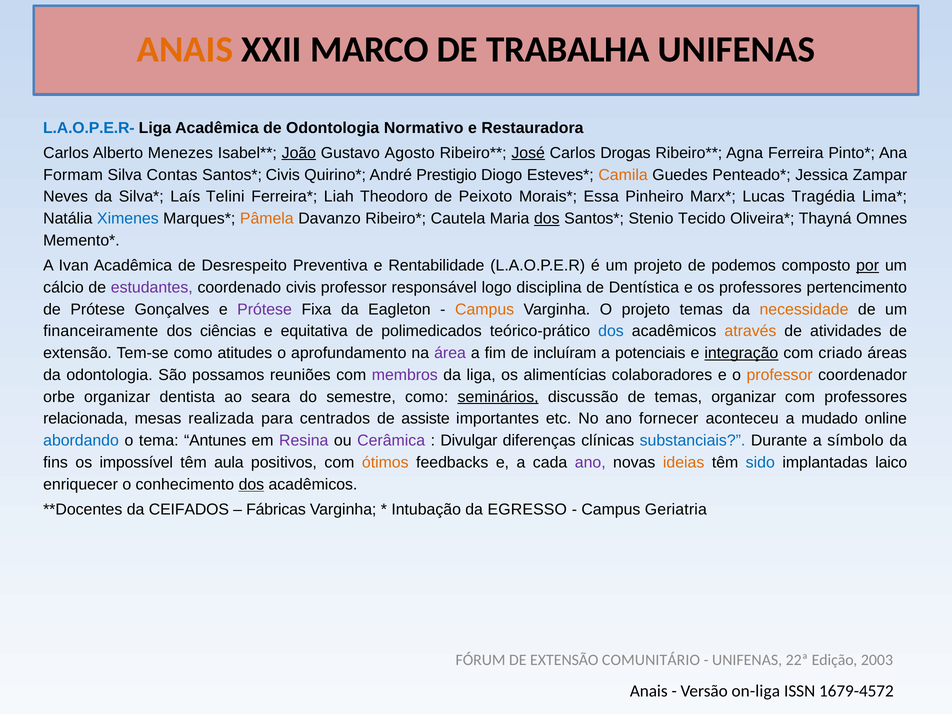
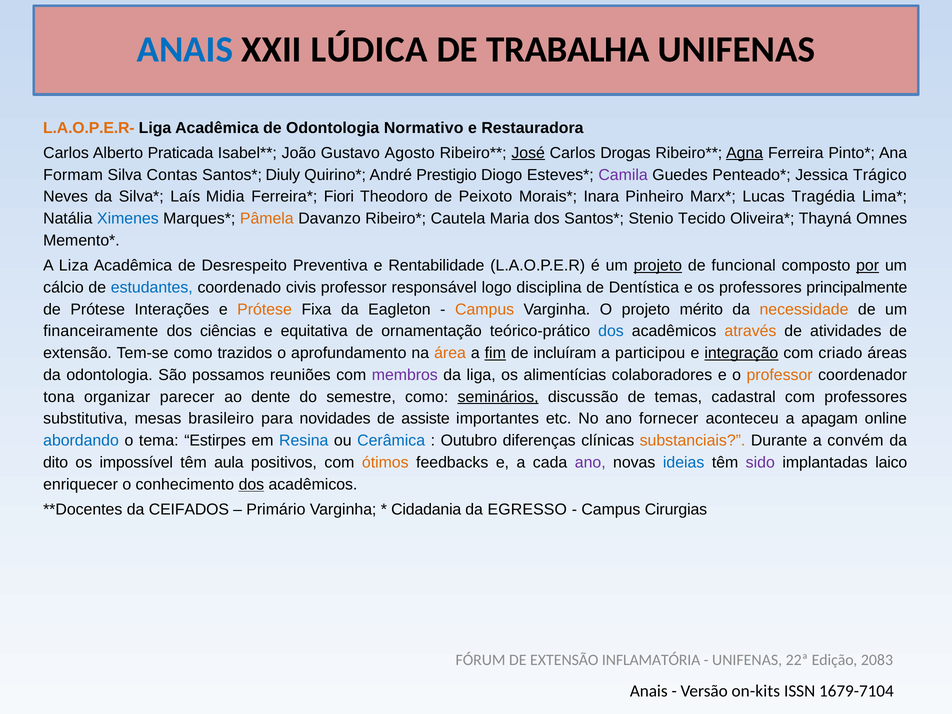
ANAIS colour: orange -> blue (185, 49)
MARCO: MARCO -> LÚDICA (369, 49)
L.A.O.P.E.R- colour: blue -> orange (89, 128)
Menezes: Menezes -> Praticada (181, 153)
João underline: present -> none (299, 153)
Agna underline: none -> present (745, 153)
Civis: Civis -> Diuly (283, 175)
Camila colour: orange -> purple (623, 175)
Zampar: Zampar -> Trágico (880, 175)
Telini: Telini -> Midia (225, 197)
Liah: Liah -> Fiori (339, 197)
Essa: Essa -> Inara (601, 197)
dos underline: present -> none (547, 219)
Ivan: Ivan -> Liza (74, 266)
projeto underline: none -> present (658, 266)
podemos: podemos -> funcional (744, 266)
estudantes colour: purple -> blue (152, 287)
pertencimento: pertencimento -> principalmente (857, 287)
Gonçalves: Gonçalves -> Interações (172, 309)
Prótese colour: purple -> orange (265, 309)
projeto temas: temas -> mérito (701, 309)
polimedicados: polimedicados -> ornamentação (432, 331)
atitudes: atitudes -> trazidos (245, 353)
área colour: purple -> orange (450, 353)
fim underline: none -> present (495, 353)
potenciais: potenciais -> participou (650, 353)
orbe: orbe -> tona (59, 397)
dentista: dentista -> parecer (187, 397)
seara: seara -> dente (271, 397)
temas organizar: organizar -> cadastral (744, 397)
relacionada: relacionada -> substitutiva (85, 419)
realizada: realizada -> brasileiro (221, 419)
centrados: centrados -> novidades (335, 419)
mudado: mudado -> apagam (830, 419)
Antunes: Antunes -> Estirpes (215, 441)
Resina colour: purple -> blue (304, 441)
Cerâmica colour: purple -> blue (391, 441)
Divulgar: Divulgar -> Outubro (469, 441)
substanciais colour: blue -> orange (693, 441)
símbolo: símbolo -> convém (855, 441)
fins: fins -> dito (56, 463)
ideias colour: orange -> blue (684, 463)
sido colour: blue -> purple (760, 463)
Fábricas: Fábricas -> Primário (276, 509)
Intubação: Intubação -> Cidadania (426, 509)
Geriatria: Geriatria -> Cirurgias (676, 509)
COMUNITÁRIO: COMUNITÁRIO -> INFLAMATÓRIA (651, 660)
2003: 2003 -> 2083 (877, 660)
on-liga: on-liga -> on-kits (756, 691)
1679-4572: 1679-4572 -> 1679-7104 (856, 691)
